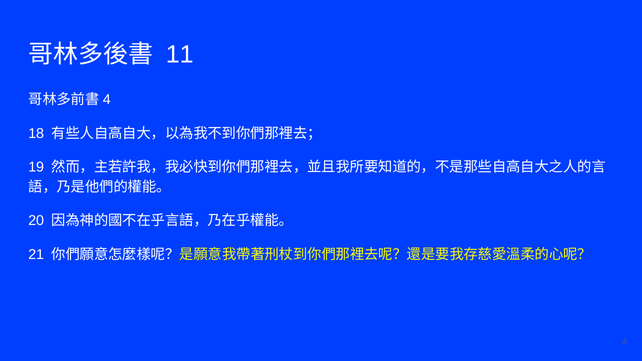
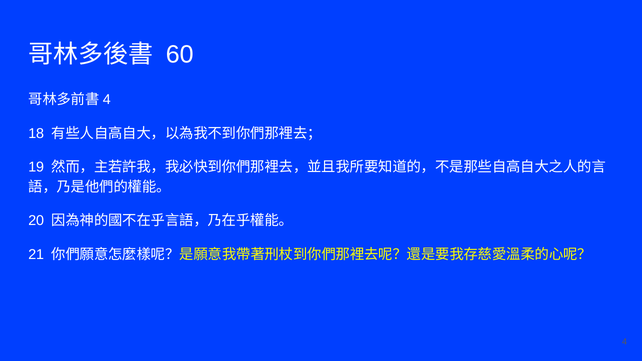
11: 11 -> 60 (180, 54)
